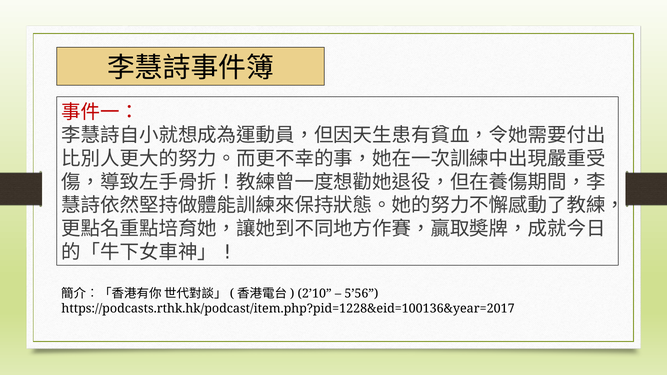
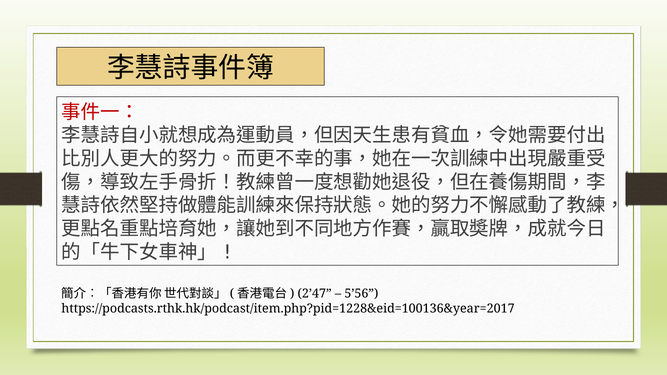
2’10: 2’10 -> 2’47 (315, 294)
